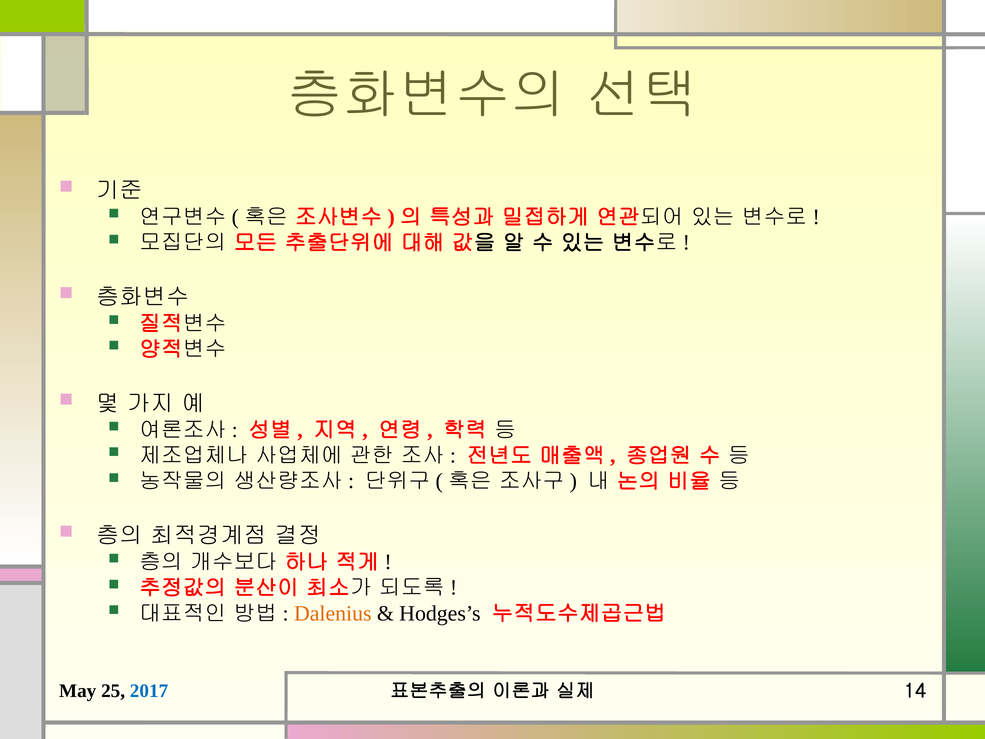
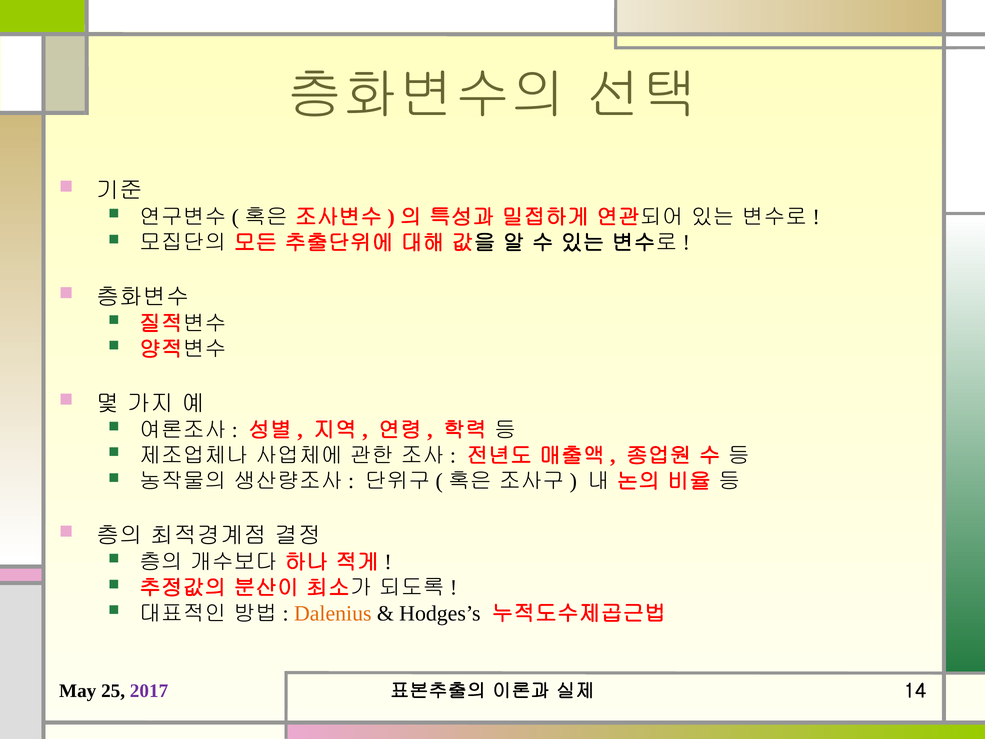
2017 colour: blue -> purple (149, 691)
